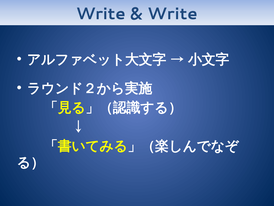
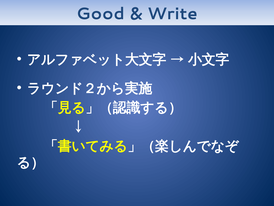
Write: Write -> Good (101, 14)
